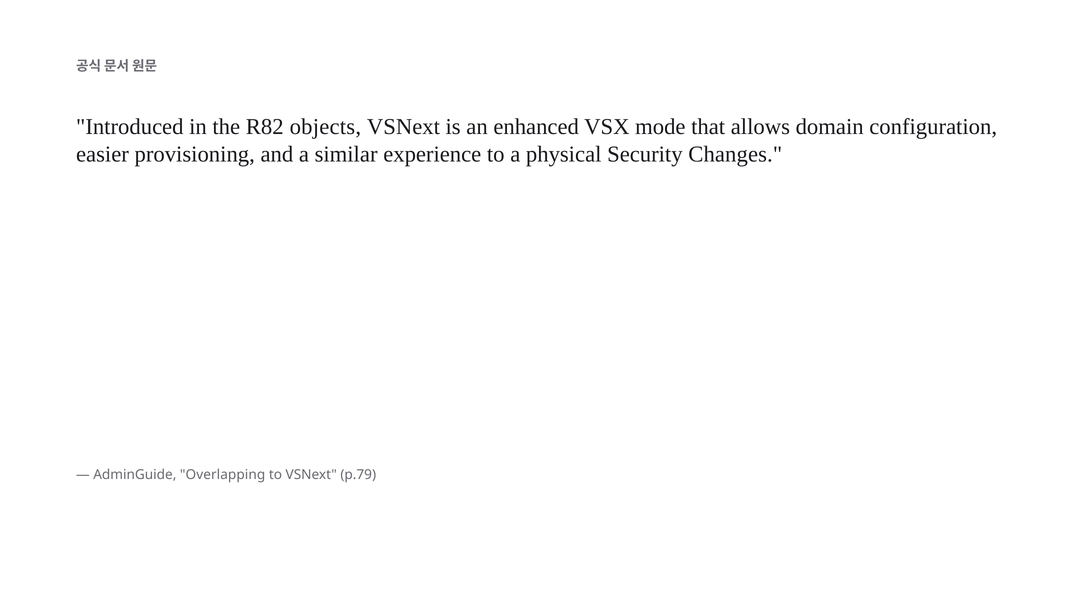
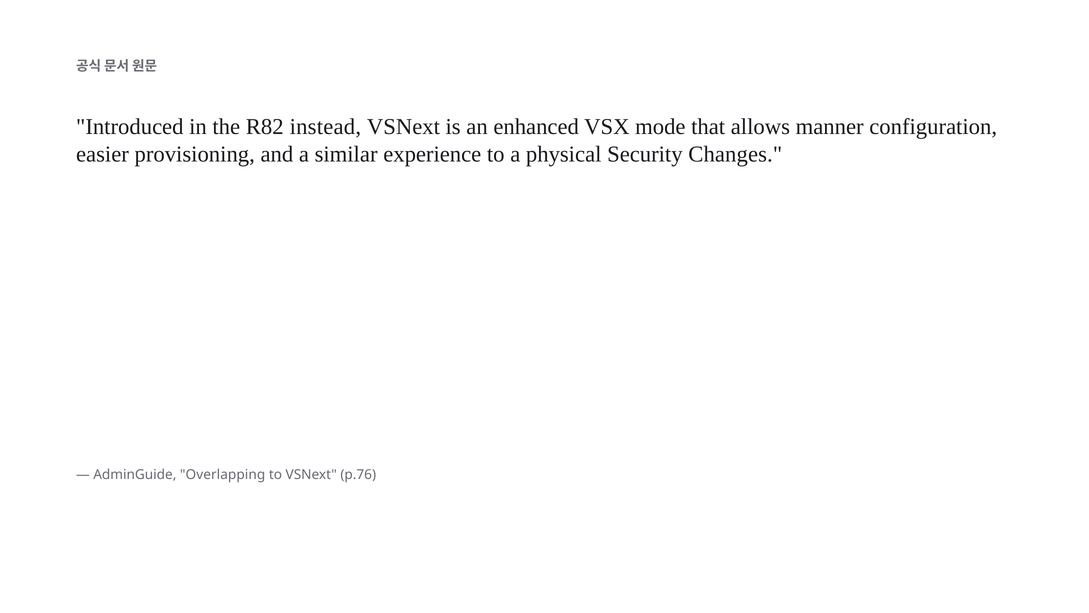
objects: objects -> instead (325, 127)
domain: domain -> manner (830, 127)
p.79: p.79 -> p.76 (358, 475)
